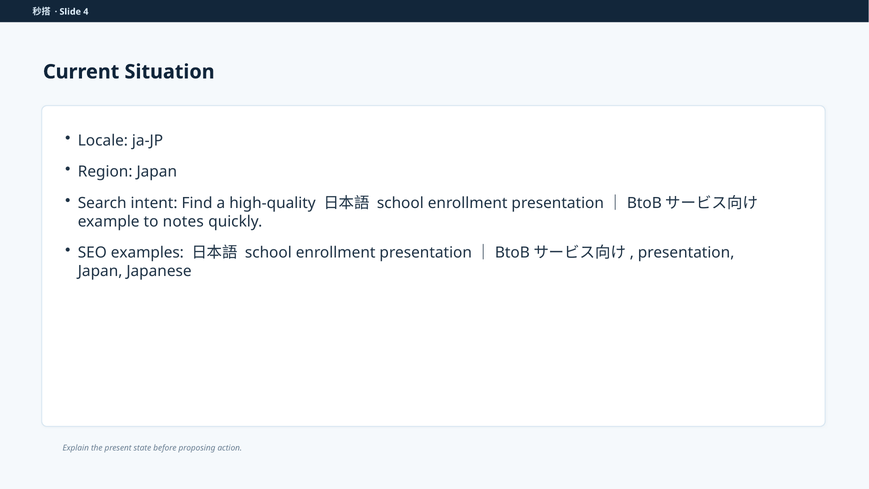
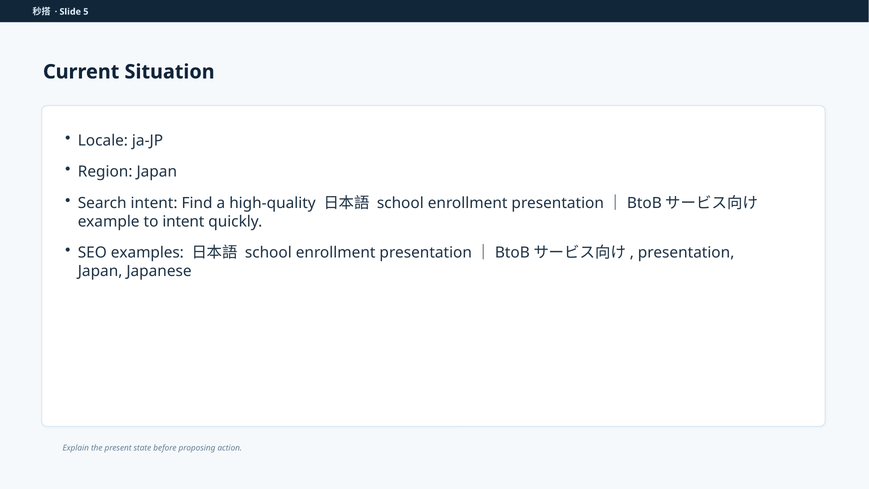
4: 4 -> 5 (86, 12)
to notes: notes -> intent (183, 221)
